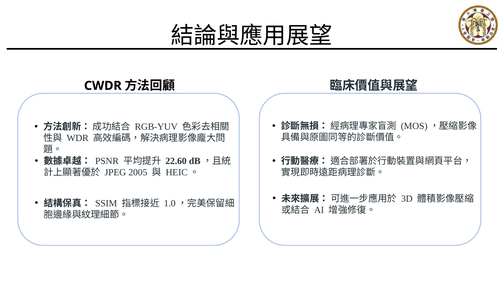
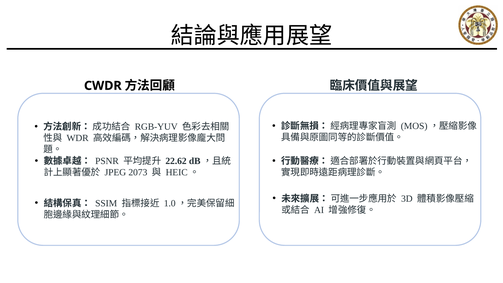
22.60: 22.60 -> 22.62 (176, 161)
2005: 2005 -> 2073 (138, 172)
